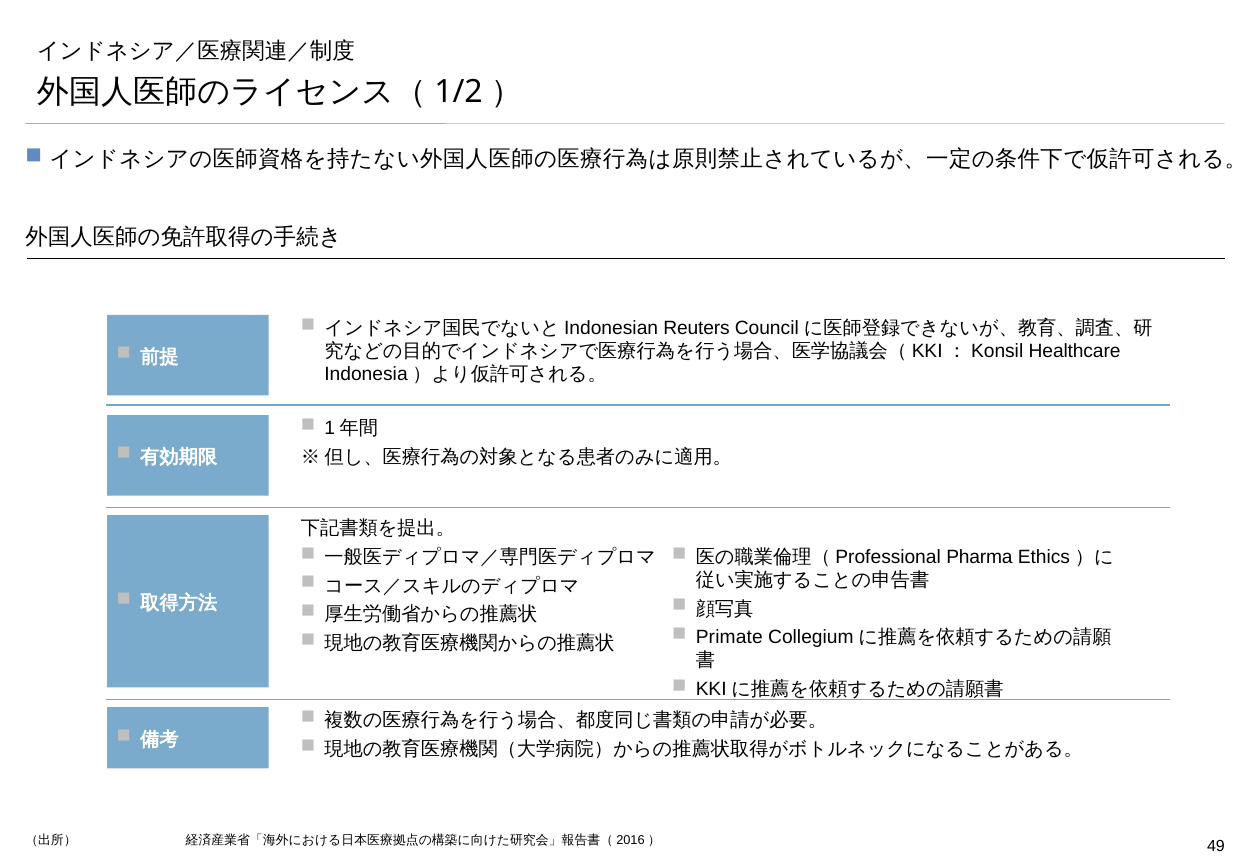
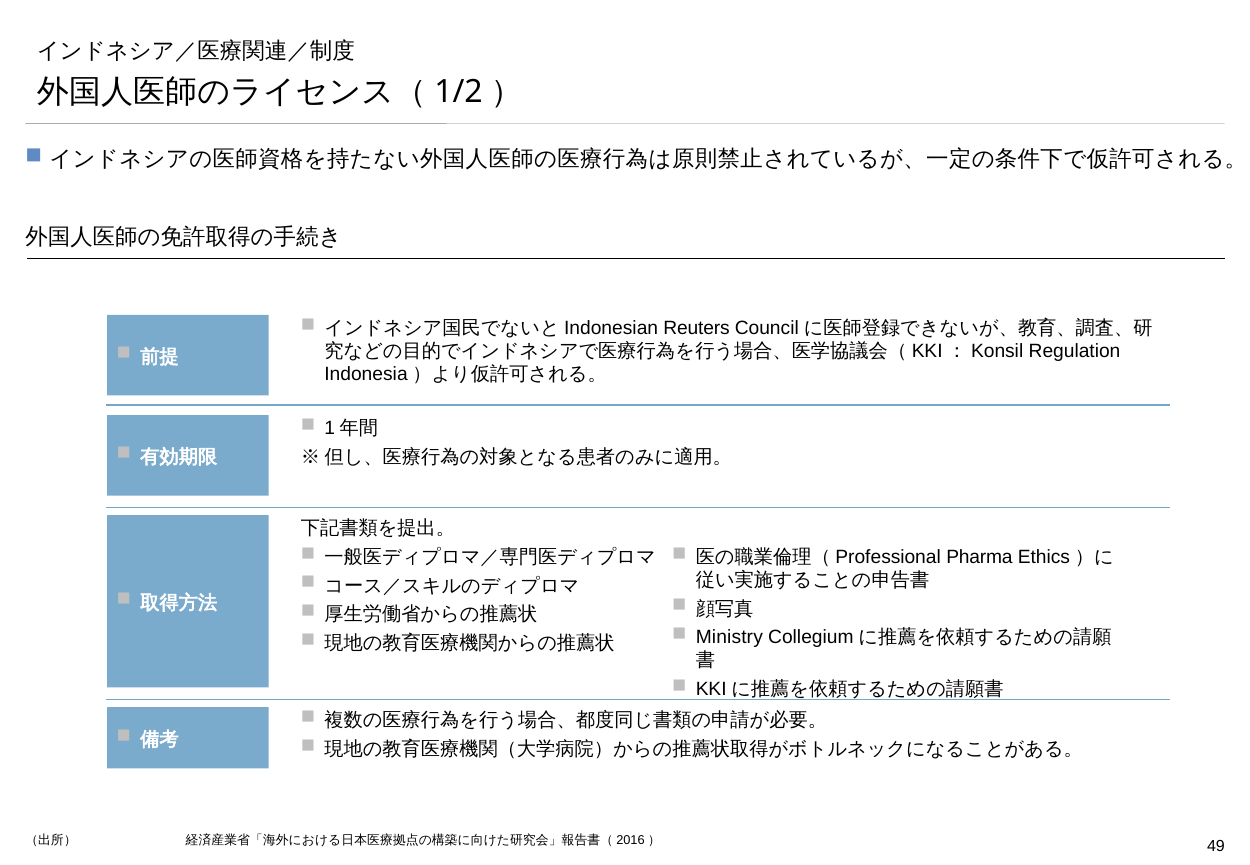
Healthcare: Healthcare -> Regulation (1075, 351)
Primate: Primate -> Ministry (729, 638)
